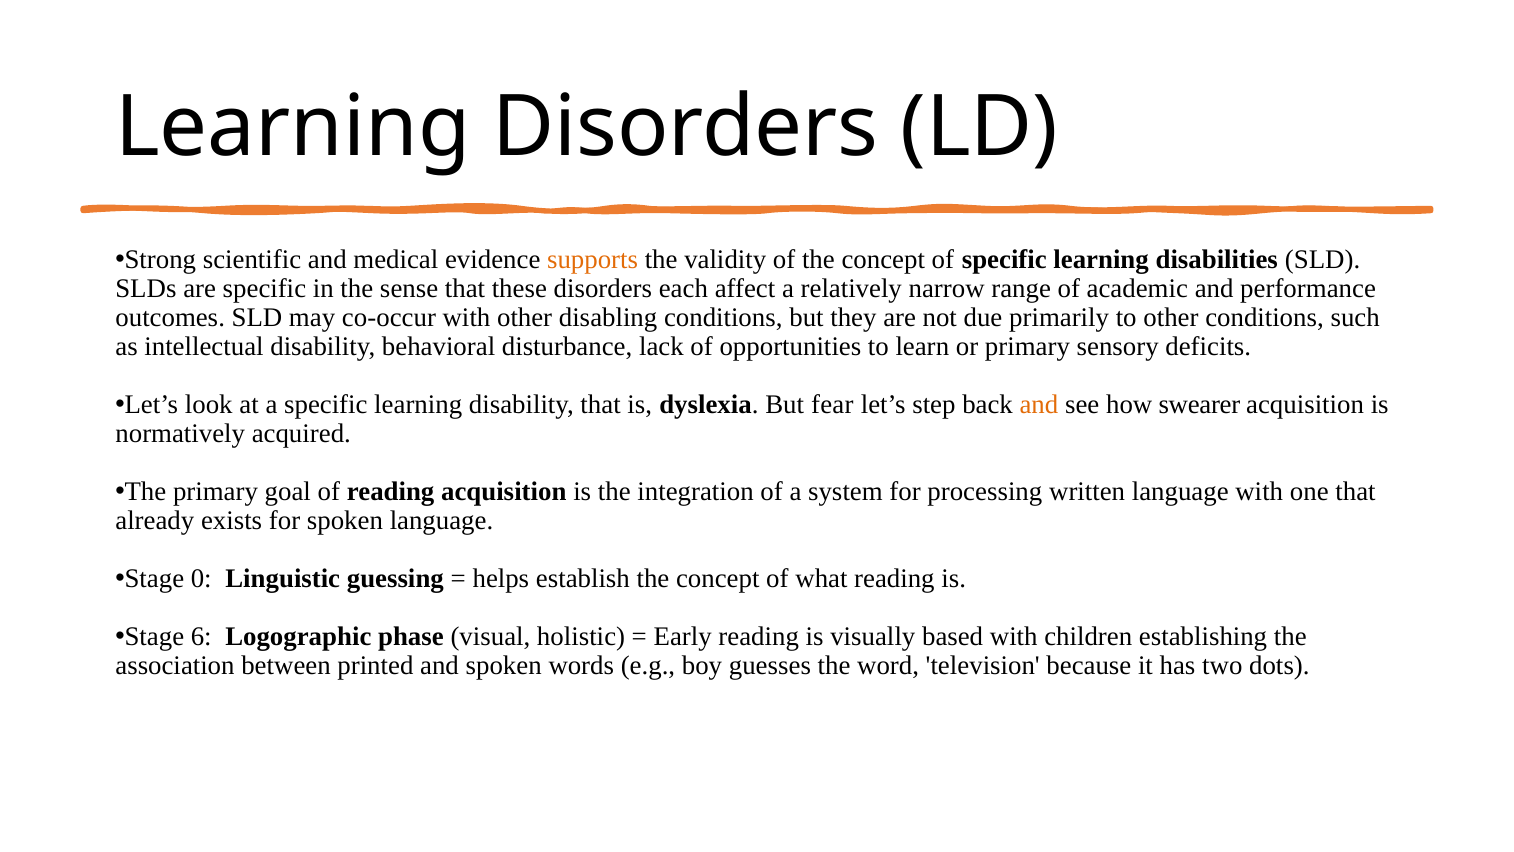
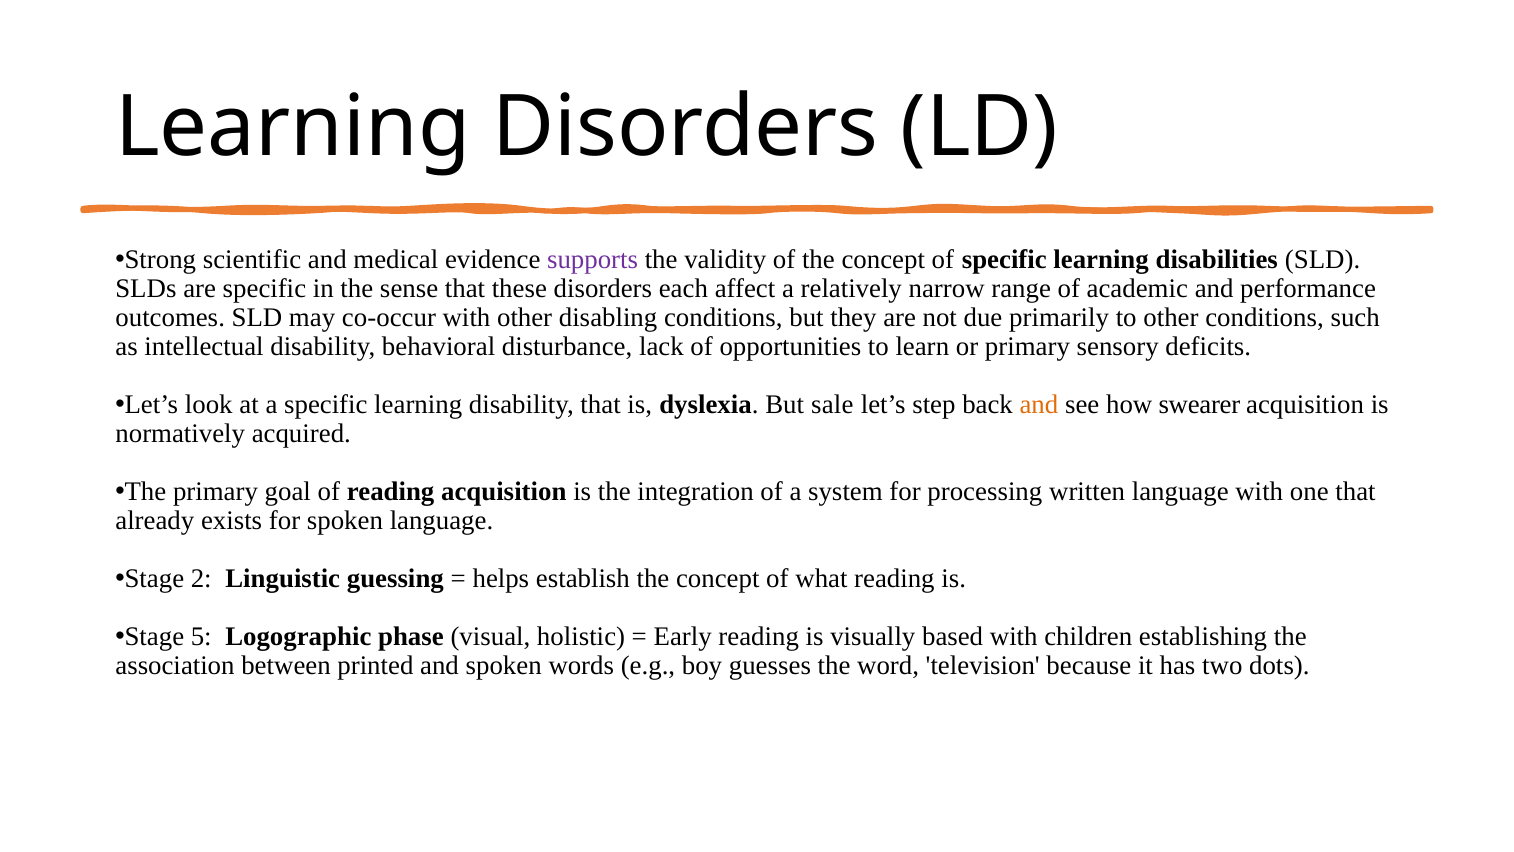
supports colour: orange -> purple (593, 260)
fear: fear -> sale (832, 405)
0: 0 -> 2 (201, 579)
6: 6 -> 5 (201, 637)
